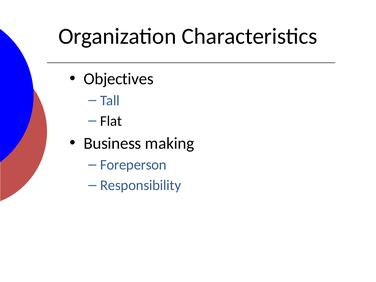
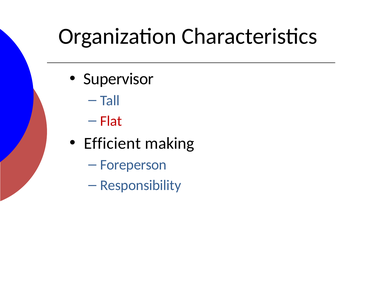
Objectives: Objectives -> Supervisor (119, 79)
Flat colour: black -> red (111, 121)
Business: Business -> Efficient (112, 143)
